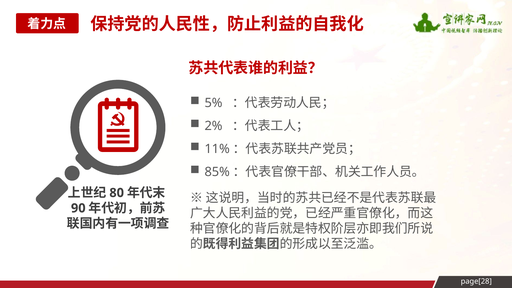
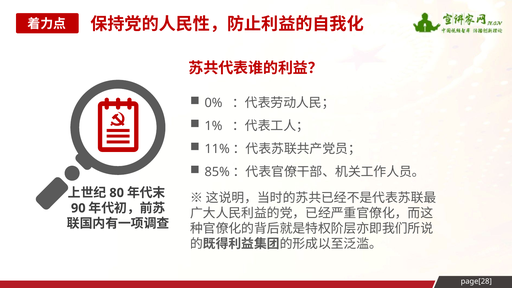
5%: 5% -> 0% (213, 103)
2%: 2% -> 1% (213, 126)
